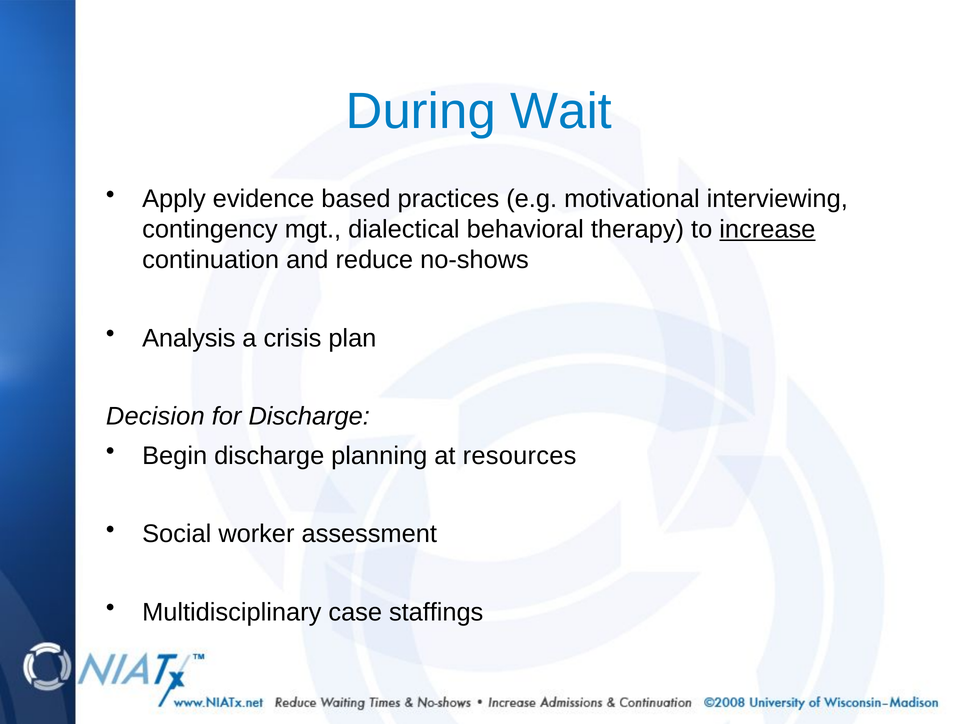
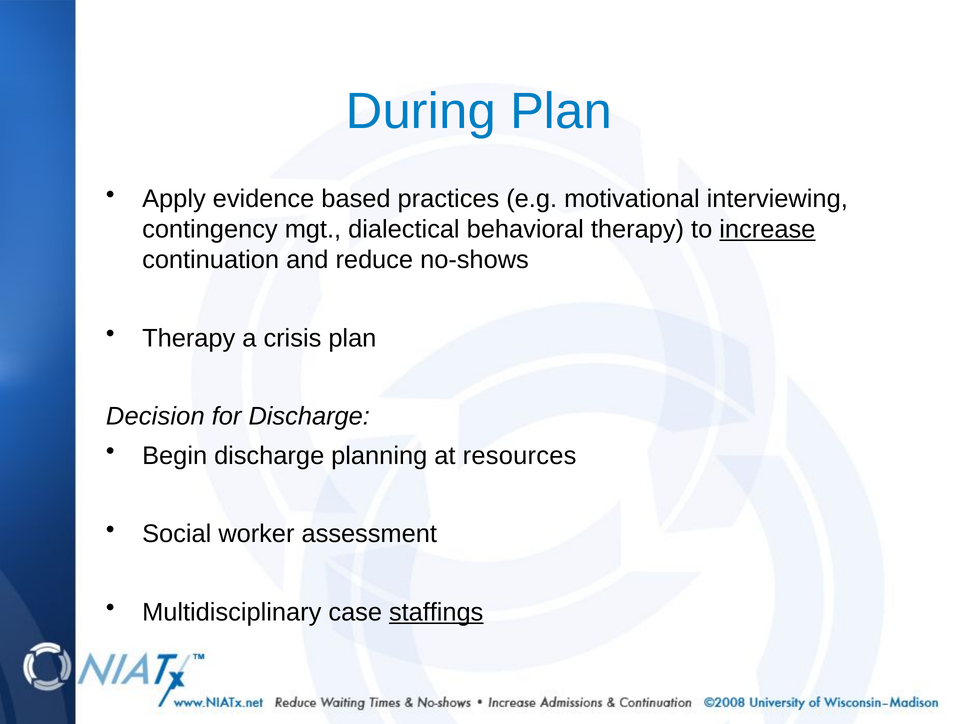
During Wait: Wait -> Plan (561, 111)
Analysis: Analysis -> Therapy (189, 338)
staffings underline: none -> present (436, 612)
